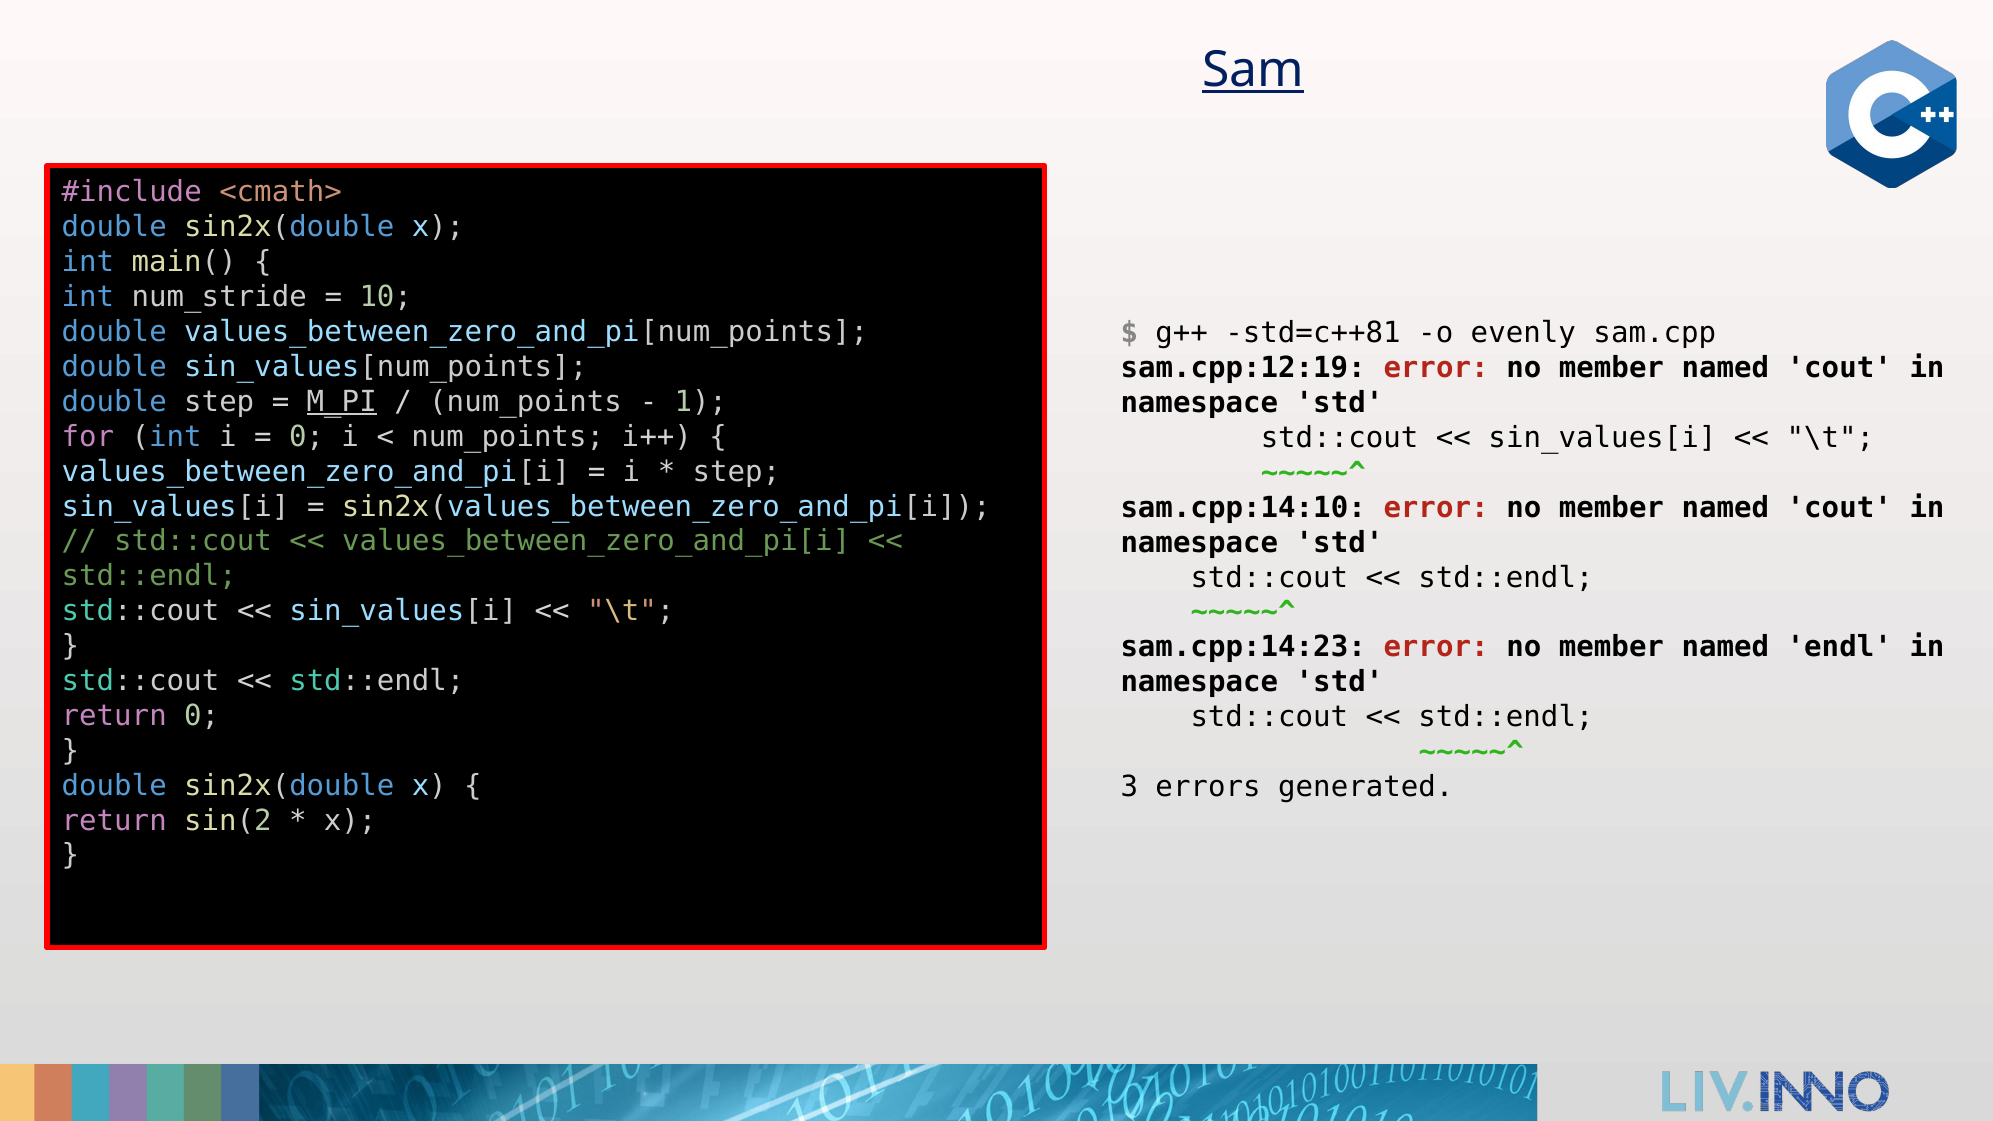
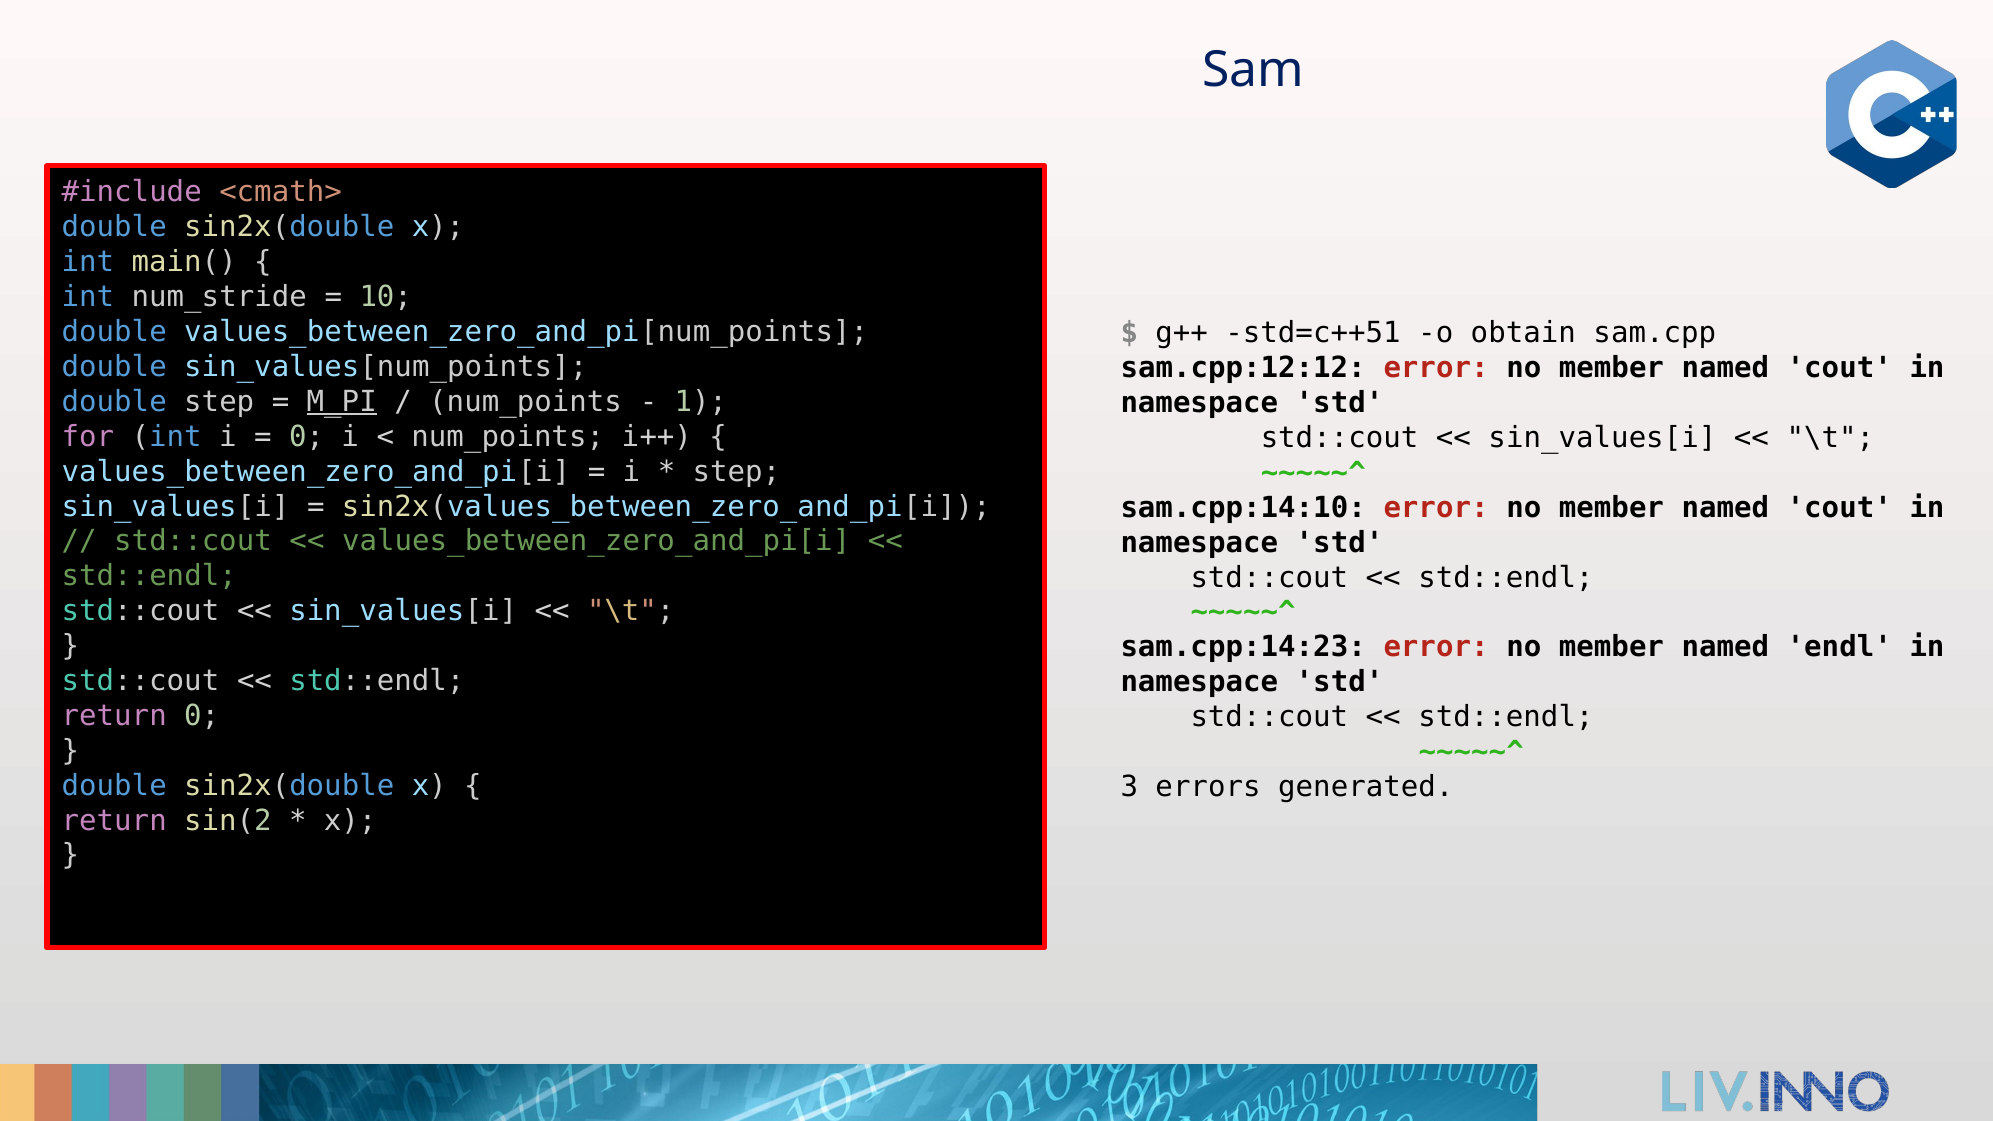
Sam underline: present -> none (1253, 70)
std=c++81: std=c++81 -> std=c++51 (1313, 333)
evenly: evenly -> obtain (1523, 333)
sam.cpp:12:19: sam.cpp:12:19 -> sam.cpp:12:12 (1243, 368)
